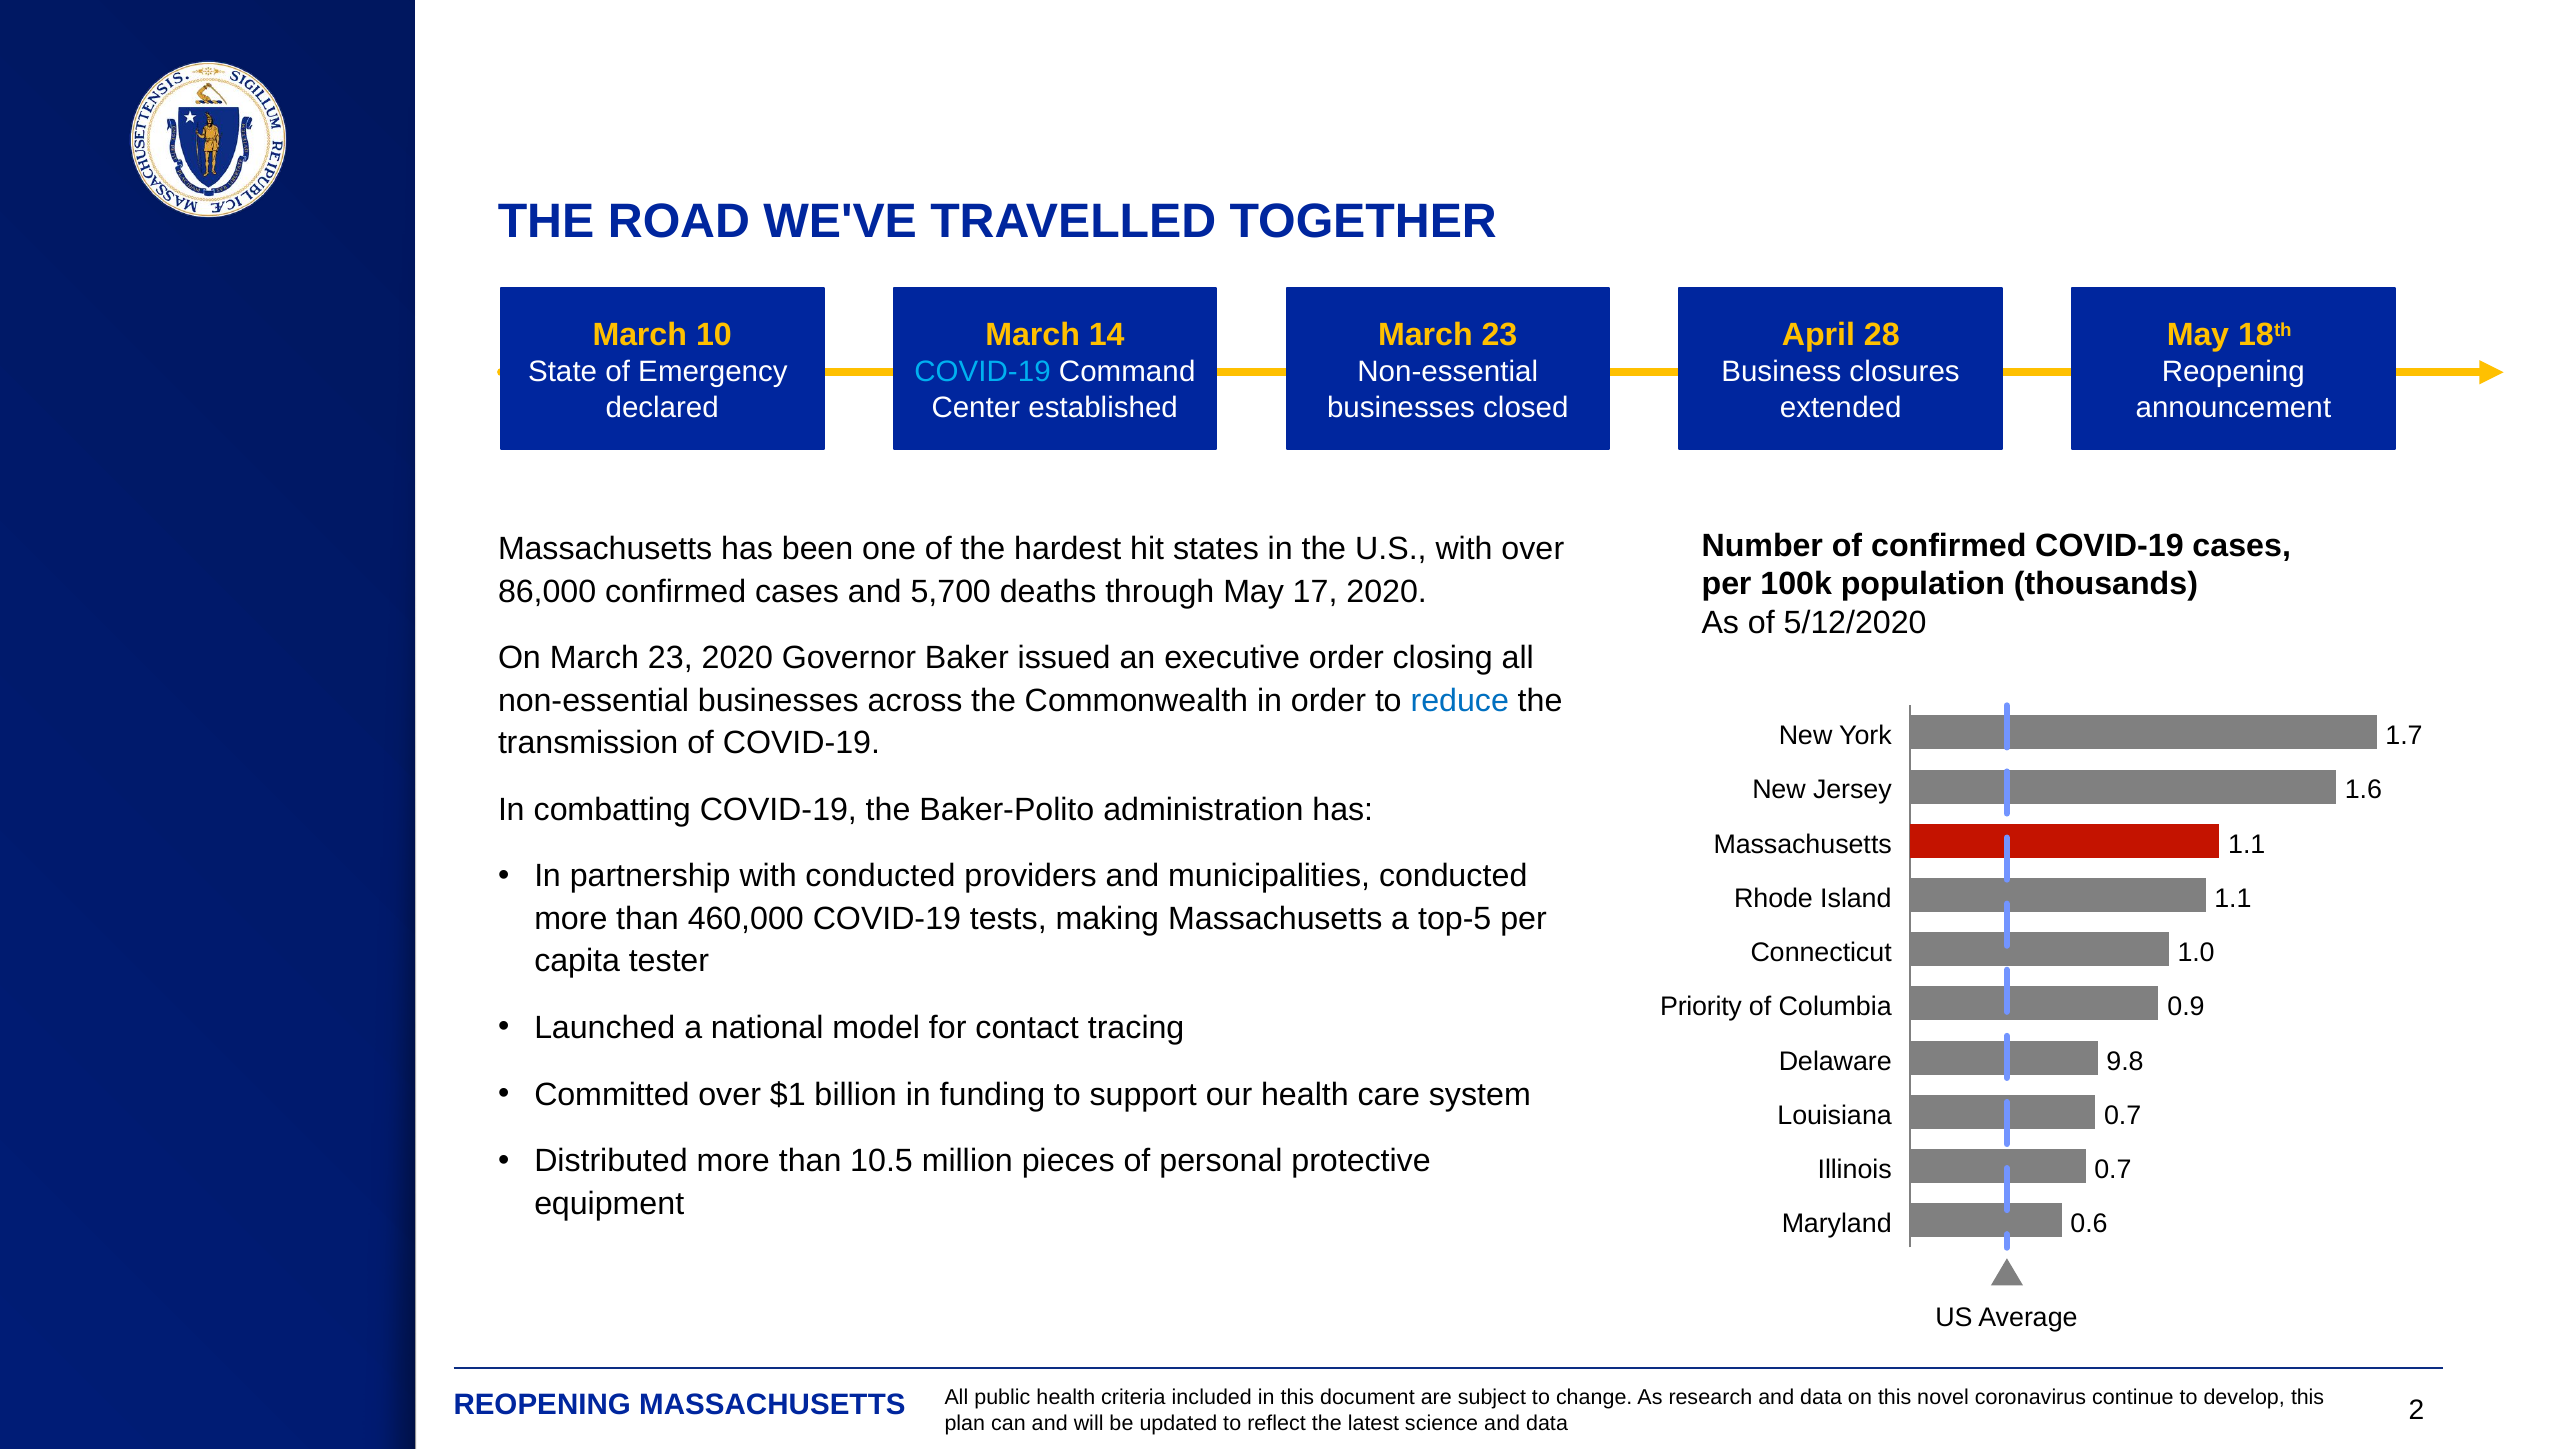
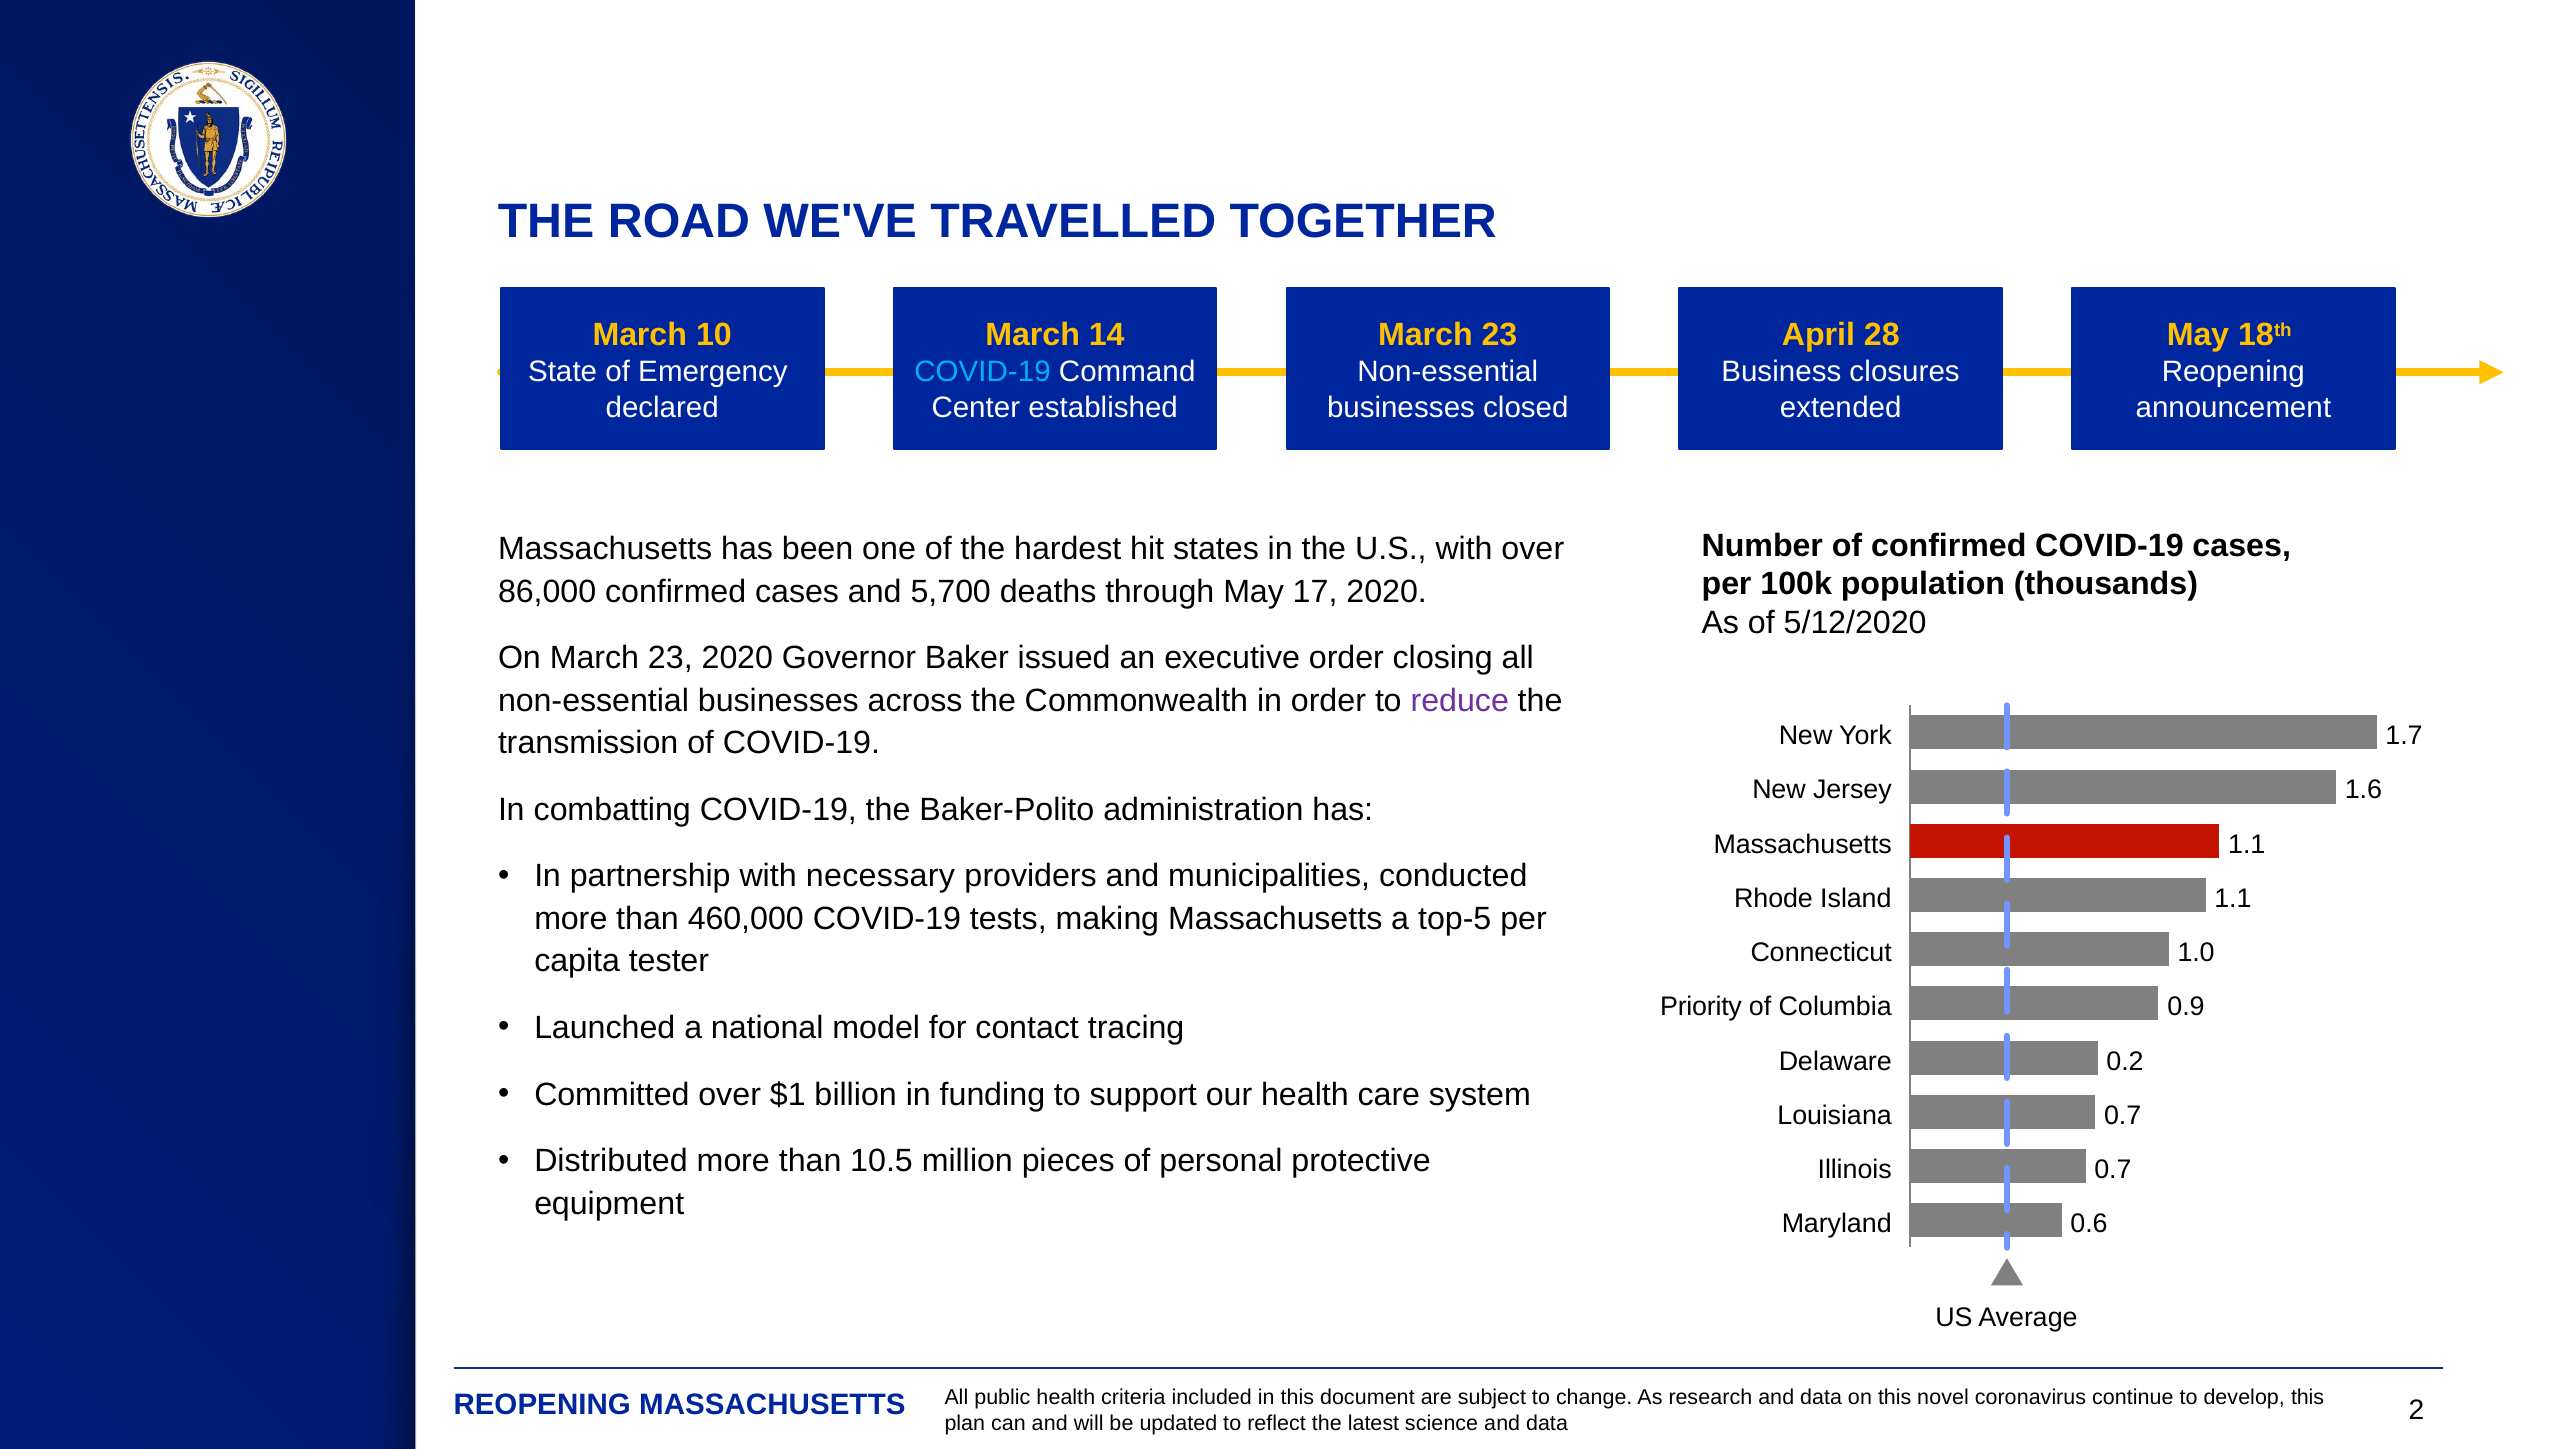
reduce colour: blue -> purple (1460, 701)
with conducted: conducted -> necessary (880, 876)
9.8: 9.8 -> 0.2 (2125, 1061)
